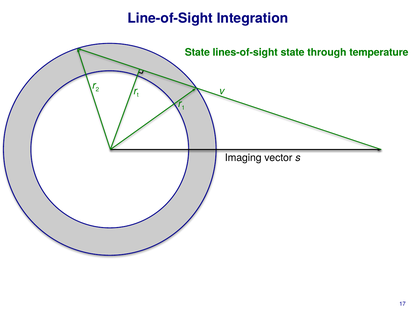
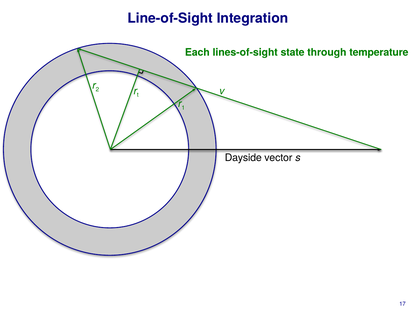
State: State -> Each (197, 52)
Imaging: Imaging -> Dayside (243, 158)
